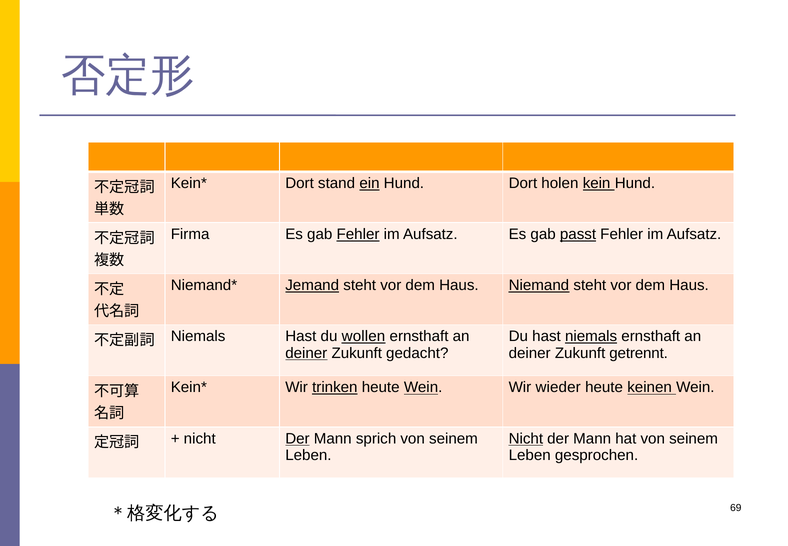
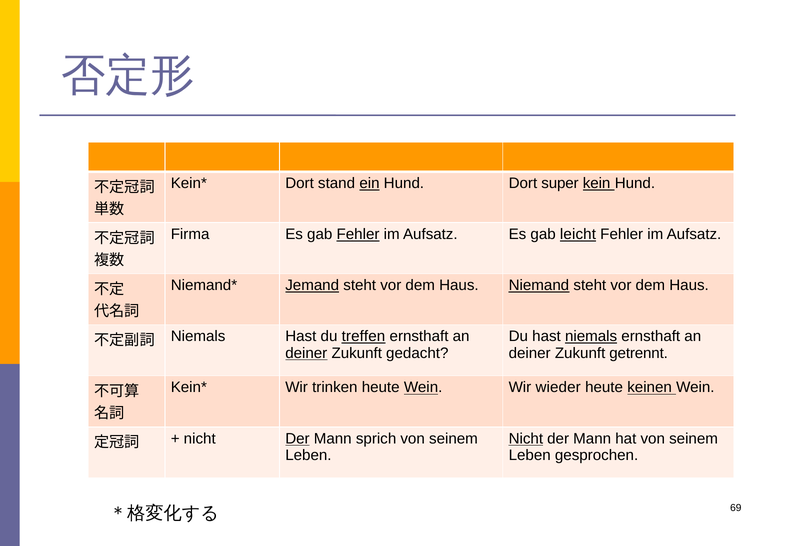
holen: holen -> super (560, 183)
passt: passt -> leicht (578, 234)
wollen: wollen -> treffen (363, 336)
trinken underline: present -> none (335, 387)
